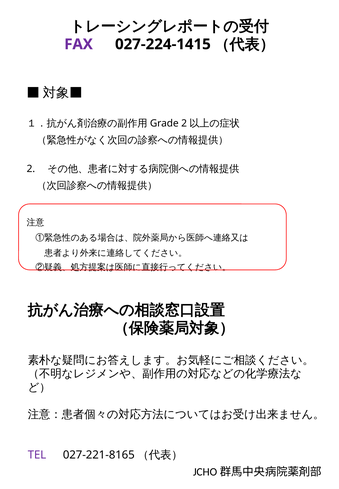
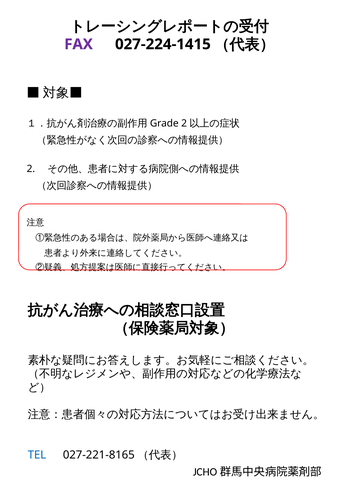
TEL colour: purple -> blue (37, 456)
